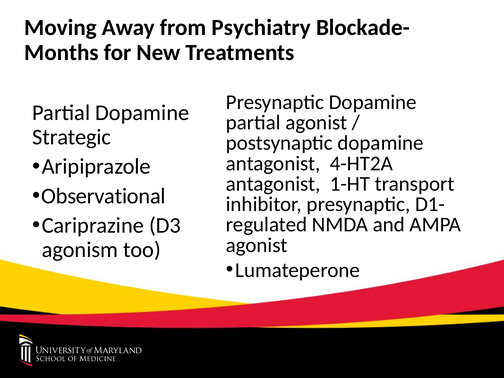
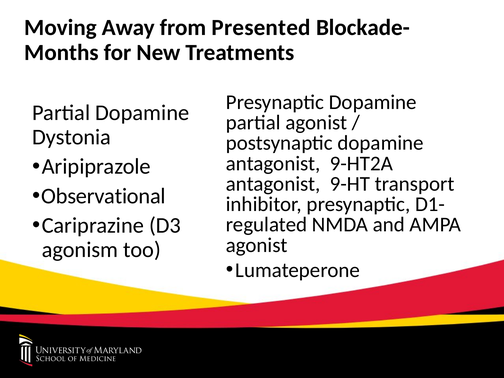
Psychiatry: Psychiatry -> Presented (261, 27)
Strategic: Strategic -> Dystonia (72, 137)
4-HT2A: 4-HT2A -> 9-HT2A (361, 163)
1-HT: 1-HT -> 9-HT (350, 184)
